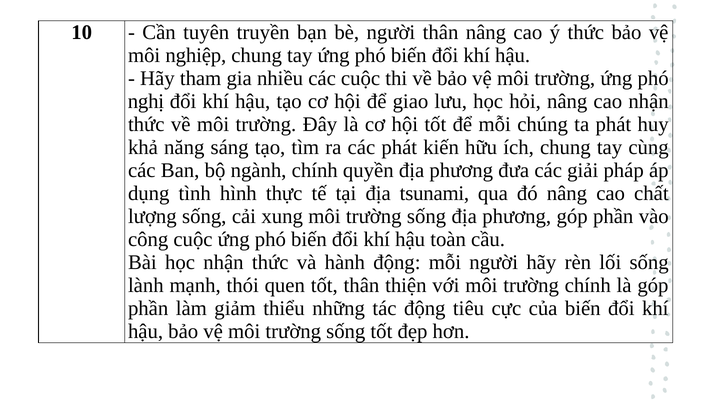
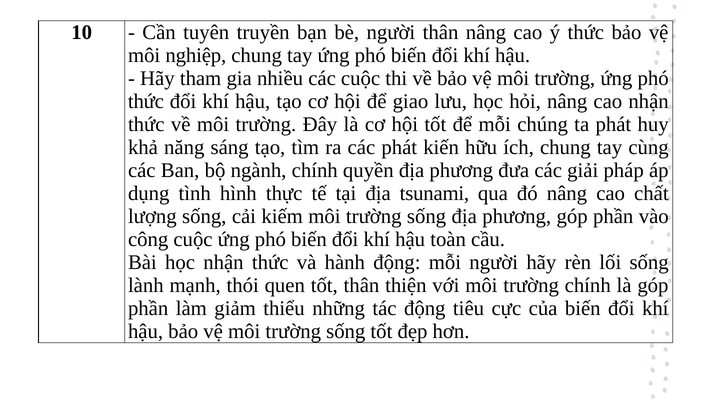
nghị: nghị -> thức (146, 101)
xung: xung -> kiếm (282, 216)
